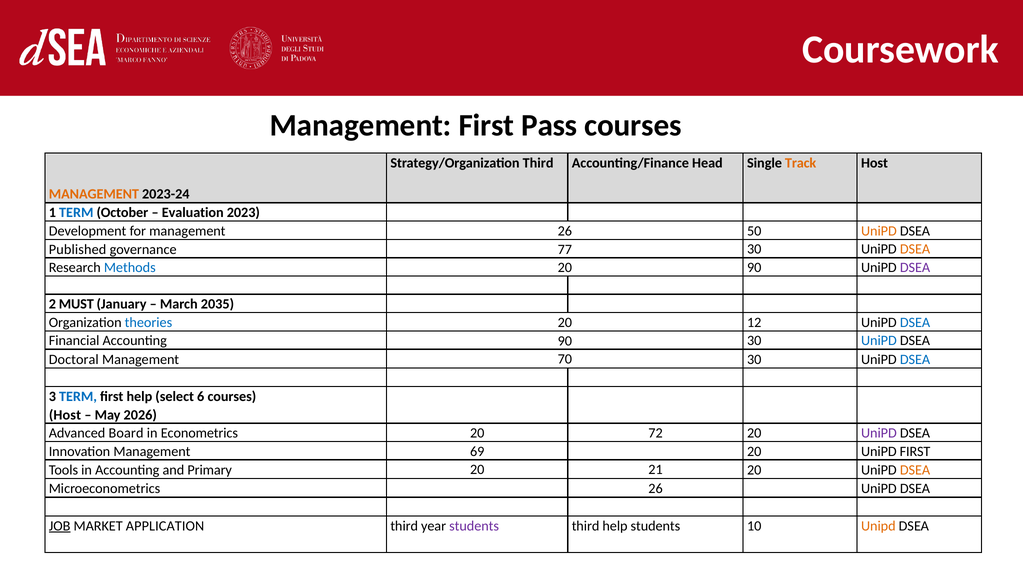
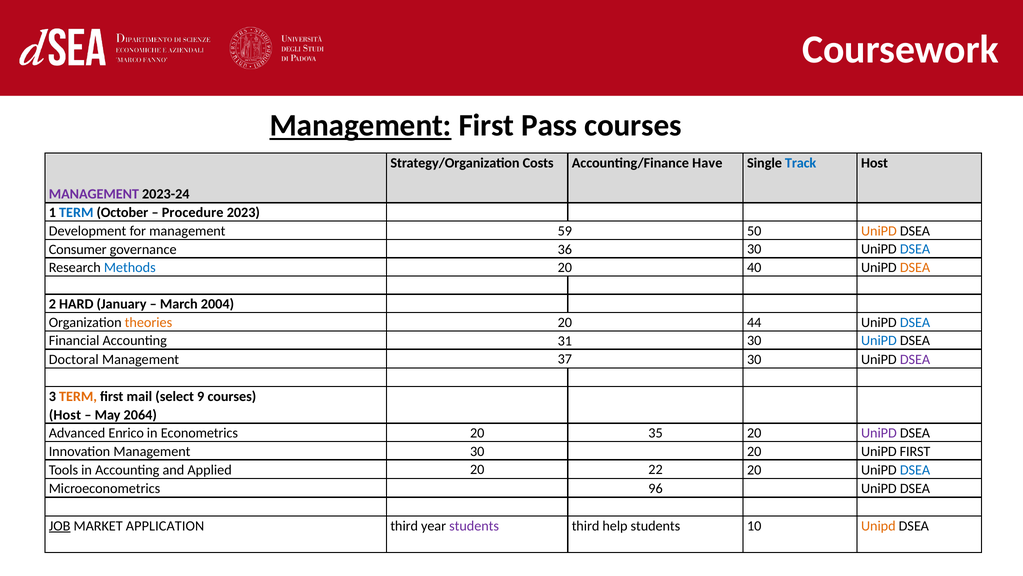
Management underline: none -> present (361, 125)
Strategy/Organization Third: Third -> Costs (538, 163)
Head: Head -> Have (707, 163)
Track colour: orange -> blue (801, 163)
MANAGEMENT colour: orange -> purple (94, 194)
Evaluation: Evaluation -> Procedure (193, 212)
management 26: 26 -> 59 (565, 231)
Published: Published -> Consumer (78, 249)
77: 77 -> 36 (565, 249)
DSEA colour: orange -> blue (915, 249)
20 90: 90 -> 40 (754, 267)
DSEA colour: purple -> orange (915, 267)
MUST: MUST -> HARD (76, 304)
2035: 2035 -> 2004 (217, 304)
theories colour: blue -> orange (148, 322)
12: 12 -> 44 (754, 322)
Accounting 90: 90 -> 31 (565, 341)
70: 70 -> 37 (565, 359)
DSEA colour: blue -> purple (915, 359)
TERM colour: blue -> orange (78, 396)
first help: help -> mail (139, 396)
6: 6 -> 9 (201, 396)
2026: 2026 -> 2064 (140, 415)
Board: Board -> Enrico (126, 433)
72: 72 -> 35 (656, 433)
Management 69: 69 -> 30 (477, 451)
Primary: Primary -> Applied (210, 470)
21: 21 -> 22 (656, 469)
DSEA colour: orange -> blue (915, 470)
Microeconometrics 26: 26 -> 96 (656, 488)
